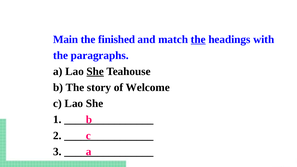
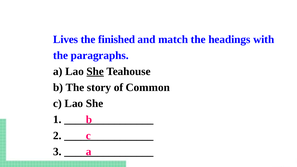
Main: Main -> Lives (66, 39)
the underline: present -> none (198, 39)
Welcome: Welcome -> Common (148, 87)
